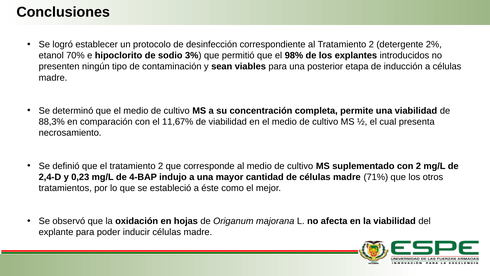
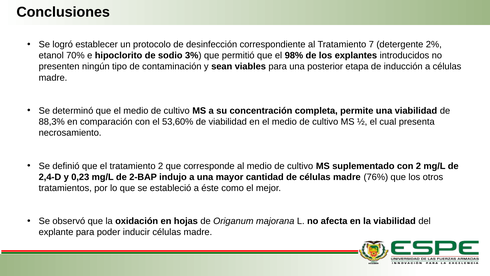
al Tratamiento 2: 2 -> 7 (371, 44)
11,67%: 11,67% -> 53,60% (178, 122)
4-BAP: 4-BAP -> 2-BAP (143, 177)
71%: 71% -> 76% (376, 177)
